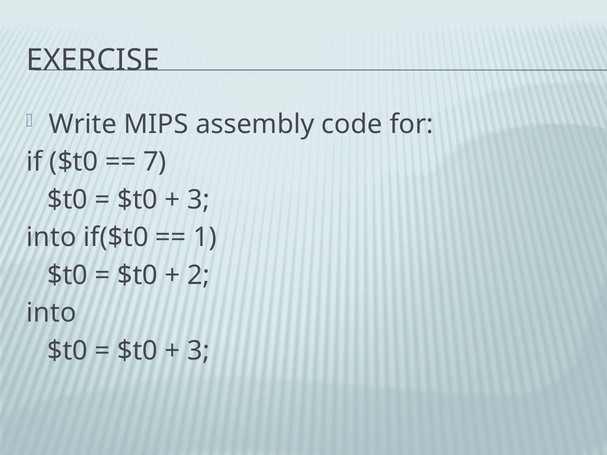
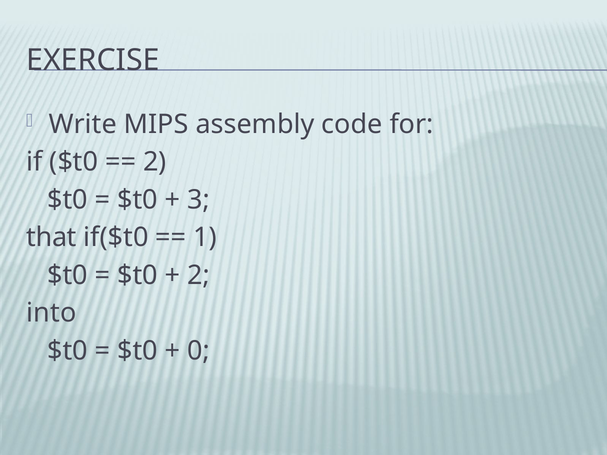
7: 7 -> 2 (155, 162)
into: into -> that (51, 238)
3: 3 -> 0 (199, 351)
